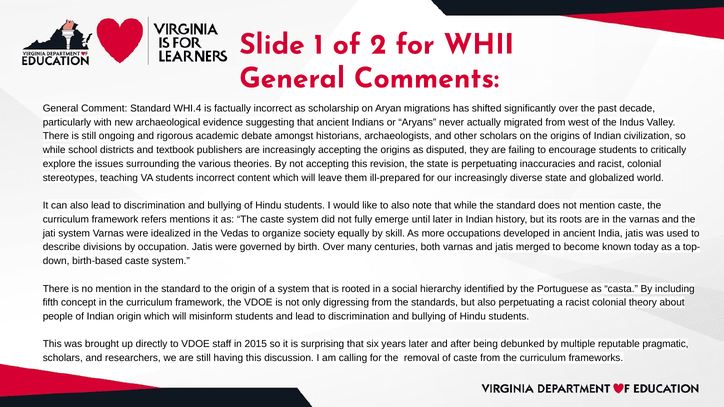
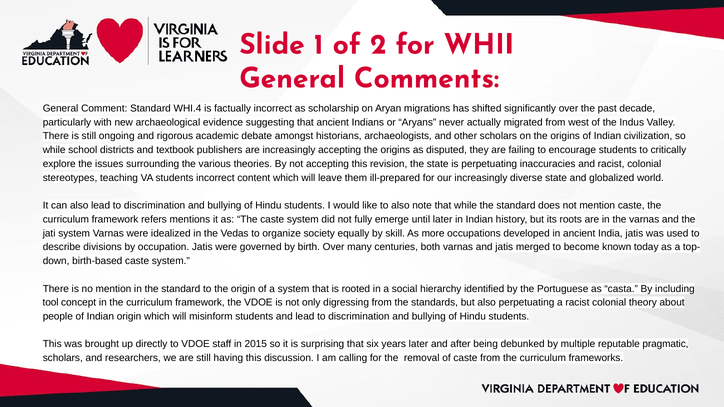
fifth: fifth -> tool (51, 303)
